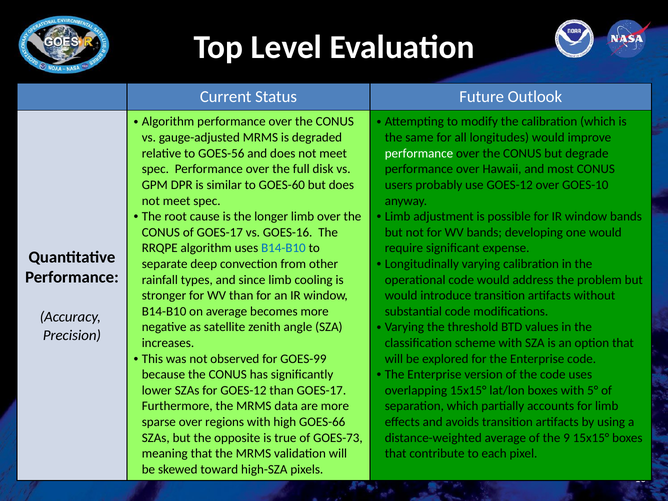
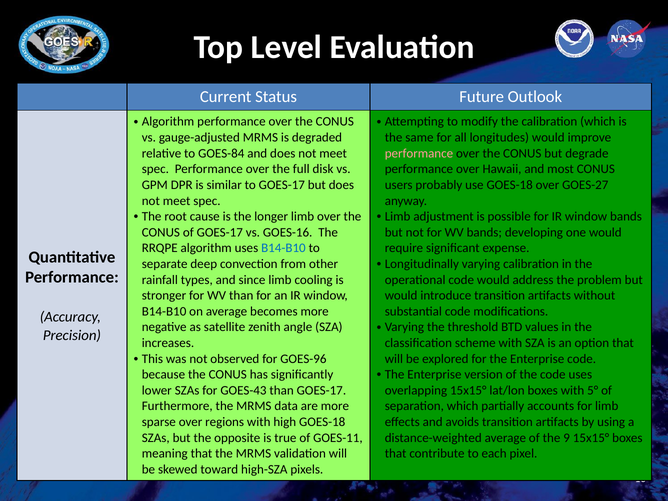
GOES-56: GOES-56 -> GOES-84 (221, 153)
performance colour: white -> pink (419, 153)
to GOES-60: GOES-60 -> GOES-17 (282, 185)
use GOES-12: GOES-12 -> GOES-18 (510, 185)
GOES-10: GOES-10 -> GOES-27 (585, 185)
GOES-99: GOES-99 -> GOES-96 (303, 359)
for GOES-12: GOES-12 -> GOES-43 (243, 390)
high GOES-66: GOES-66 -> GOES-18 (322, 422)
GOES-73: GOES-73 -> GOES-11 (338, 438)
